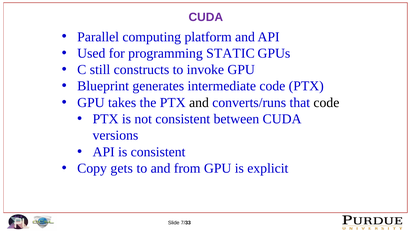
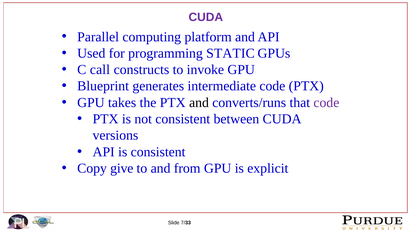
still: still -> call (100, 70)
code colour: black -> purple (326, 103)
gets: gets -> give (122, 168)
